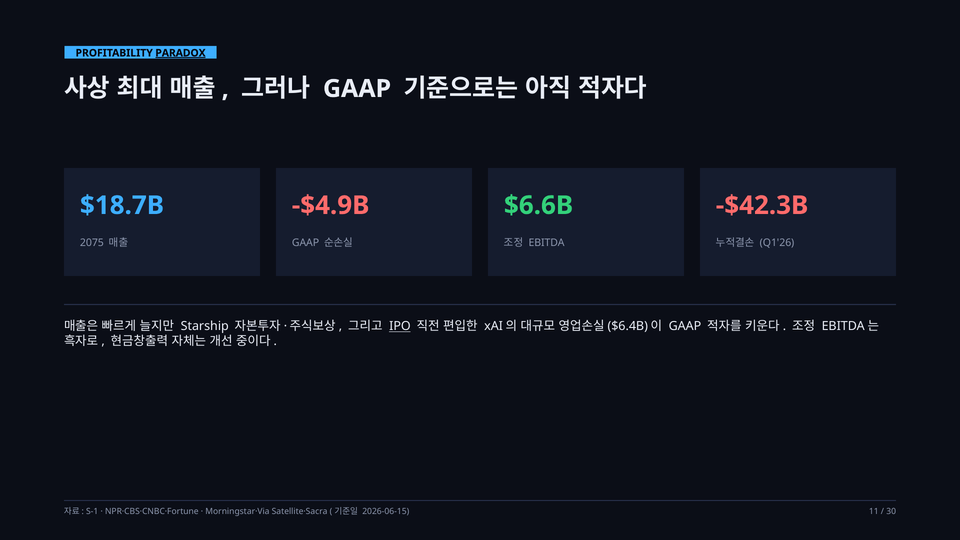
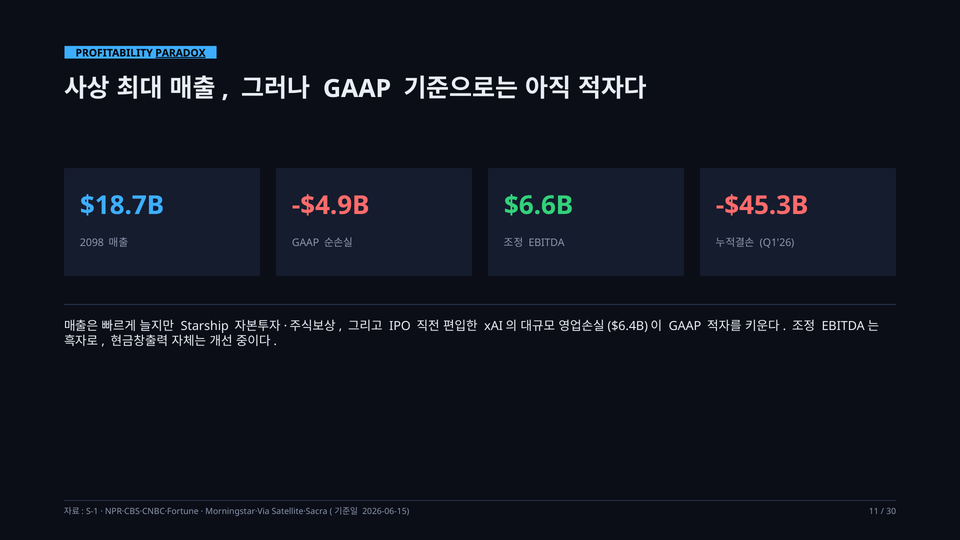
-$42.3B: -$42.3B -> -$45.3B (762, 205)
2075: 2075 -> 2098 (92, 243)
IPO underline: present -> none (400, 326)
